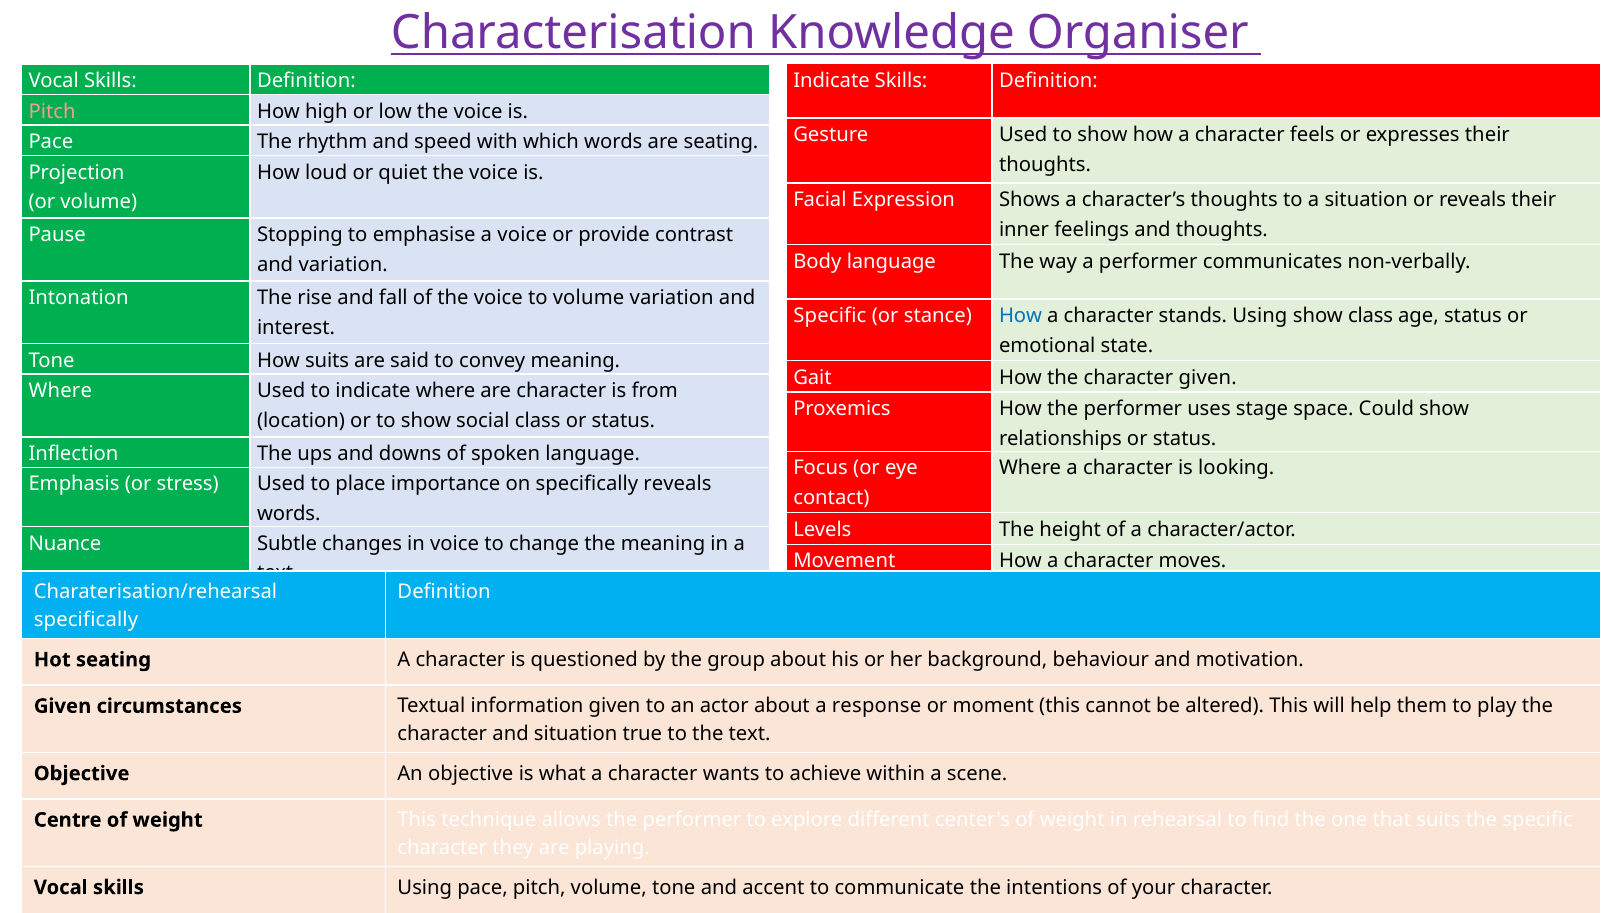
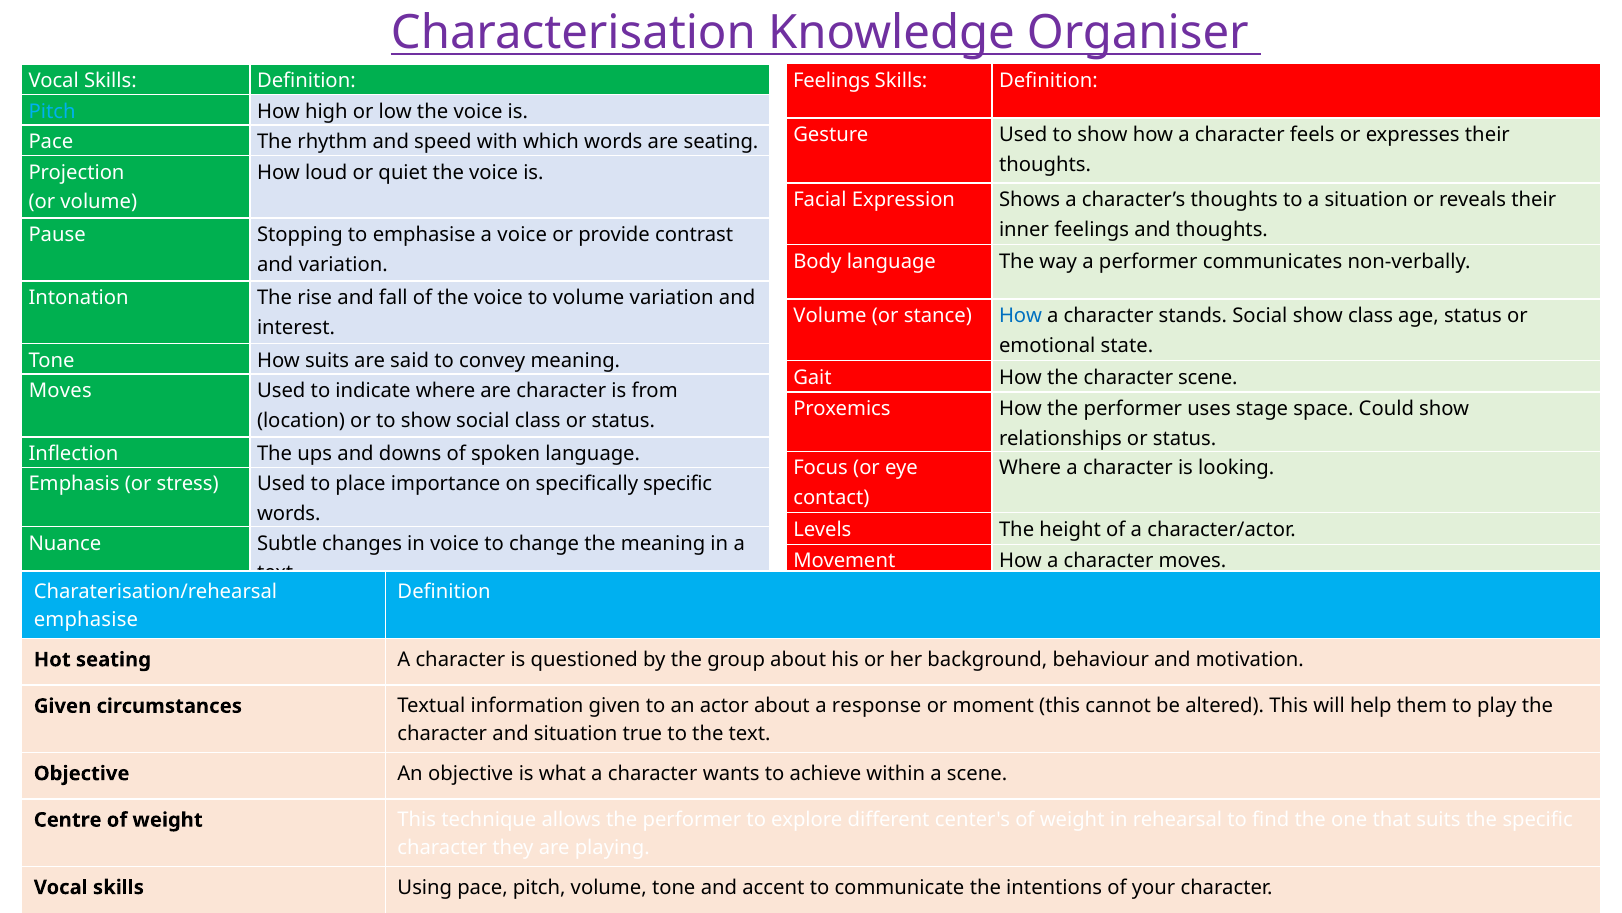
Indicate: Indicate -> Feelings (832, 80)
Pitch colour: pink -> light blue (52, 111)
Specific: Specific -> Volume (830, 316)
stands Using: Using -> Social (1260, 316)
character given: given -> scene (1208, 377)
Where: Where -> Moves (60, 391)
specifically reveals: reveals -> specific (678, 484)
specifically: specifically -> emphasise (86, 619)
